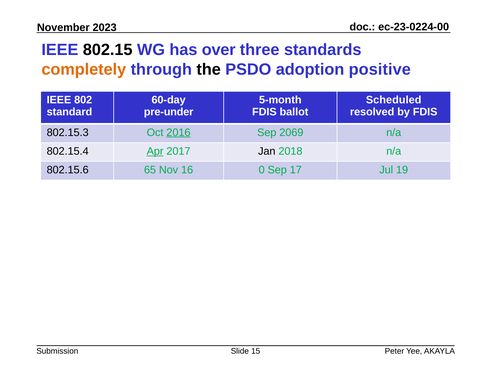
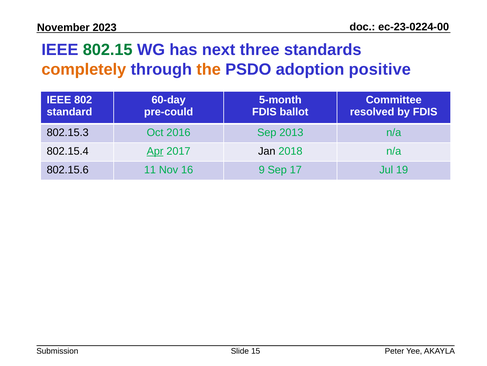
802.15 colour: black -> green (108, 50)
over: over -> next (219, 50)
the colour: black -> orange (209, 69)
Scheduled: Scheduled -> Committee (394, 100)
pre-under: pre-under -> pre-could (169, 112)
2016 underline: present -> none (178, 132)
2069: 2069 -> 2013 (291, 132)
65: 65 -> 11 (150, 170)
0: 0 -> 9 (262, 170)
